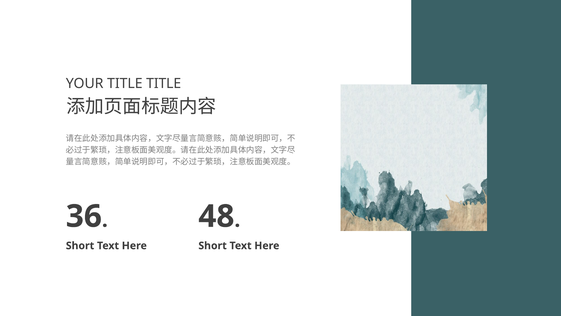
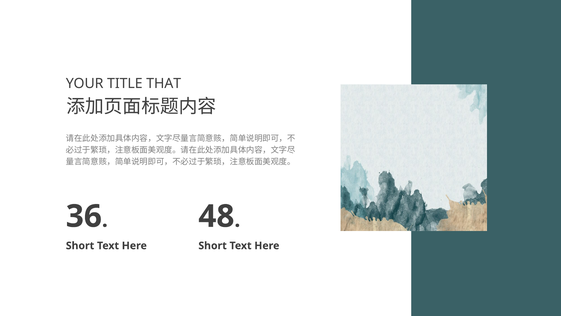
TITLE TITLE: TITLE -> THAT (164, 83)
